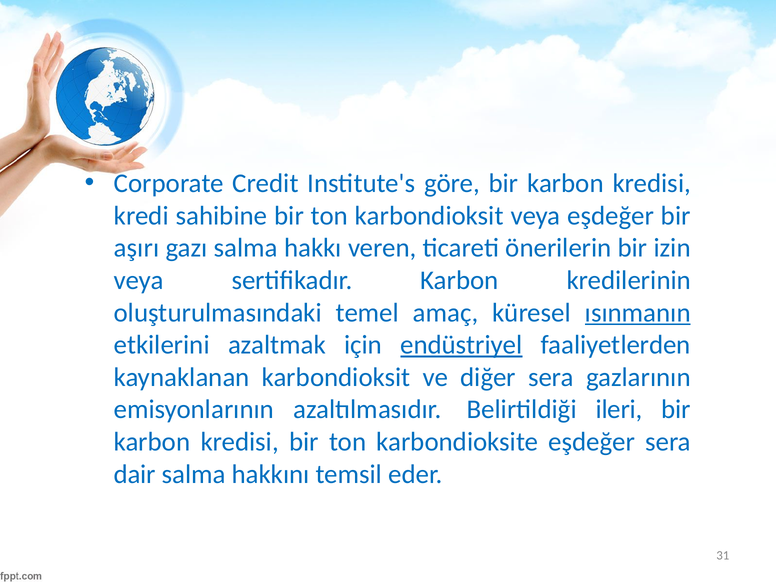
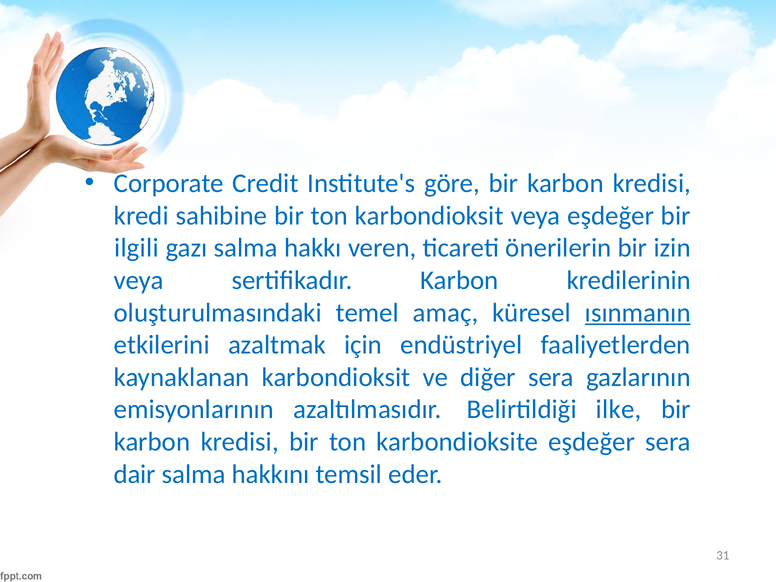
aşırı: aşırı -> ilgili (137, 248)
endüstriyel underline: present -> none (461, 345)
ileri: ileri -> ilke (619, 410)
